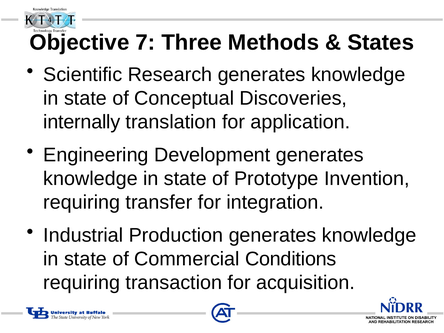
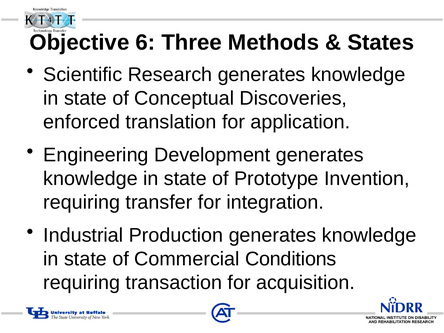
7: 7 -> 6 (145, 43)
internally: internally -> enforced (82, 122)
